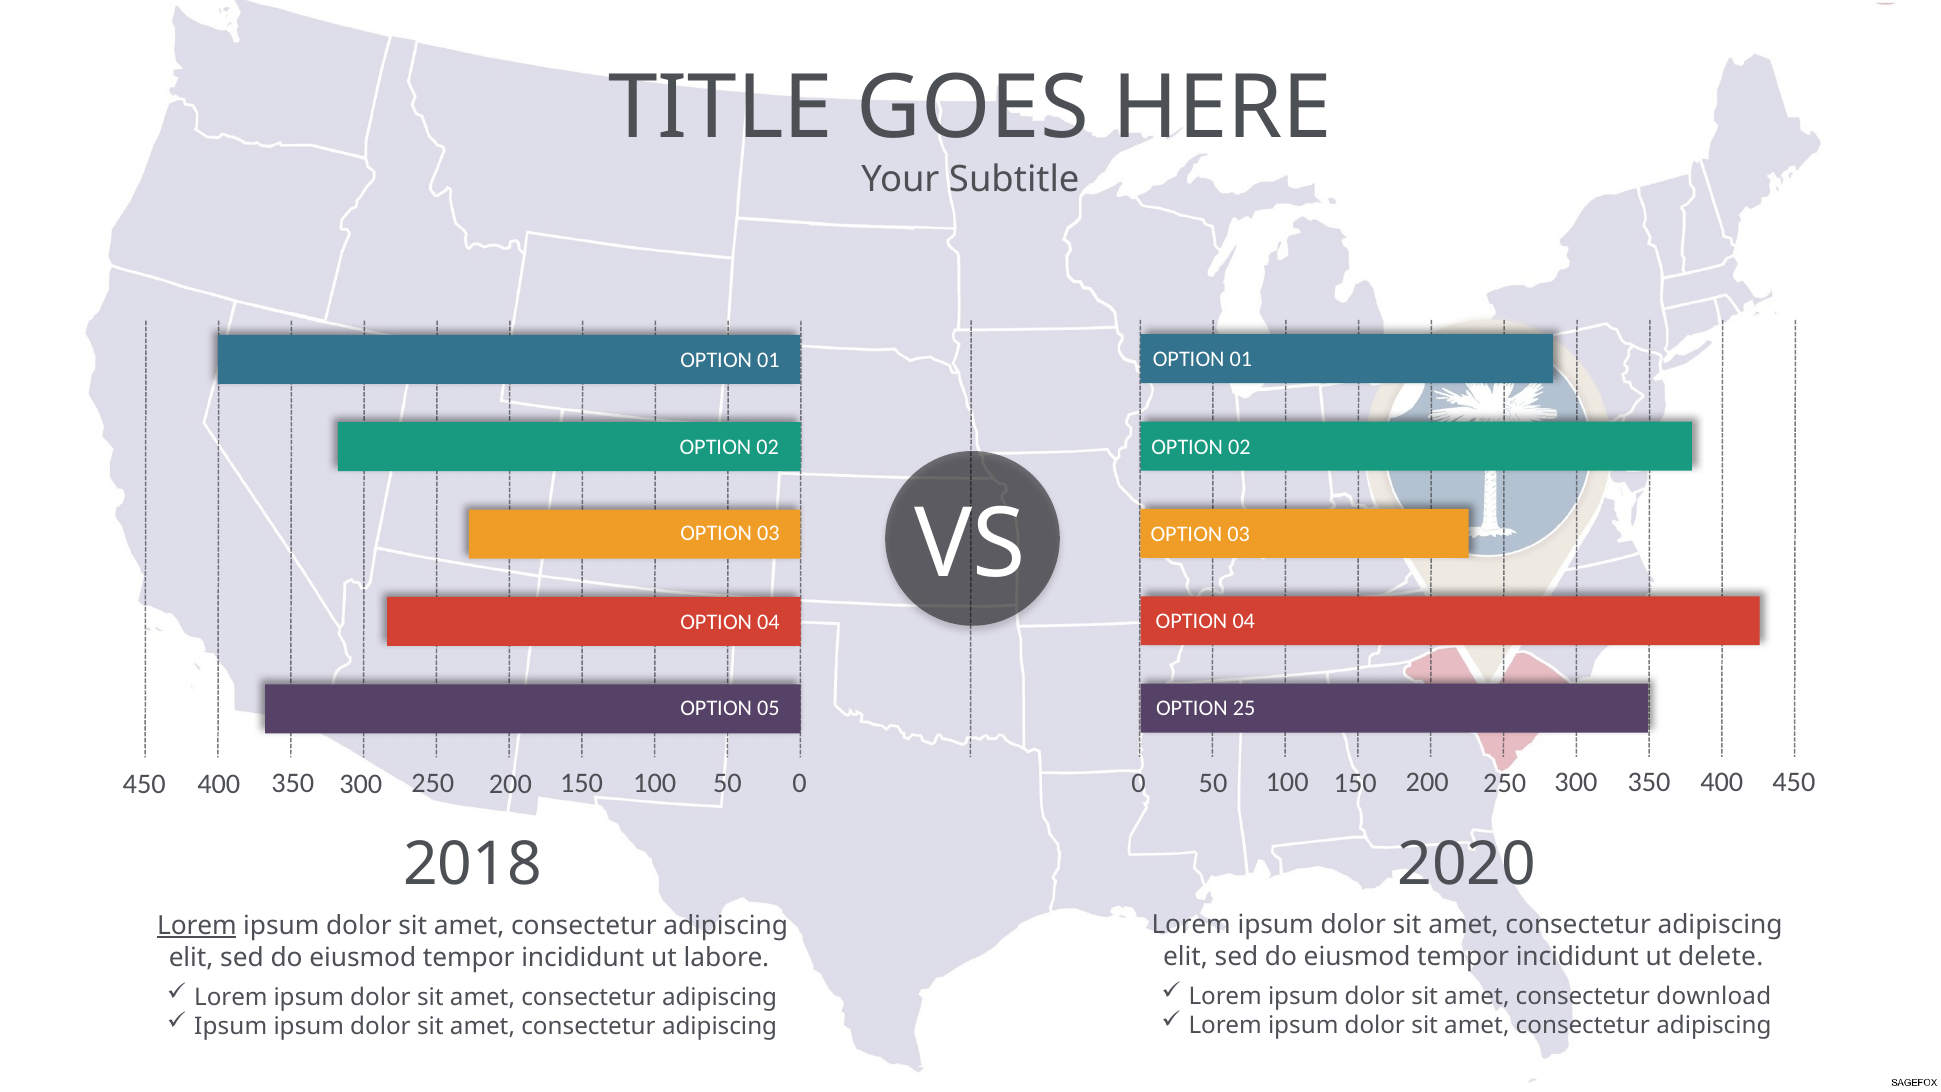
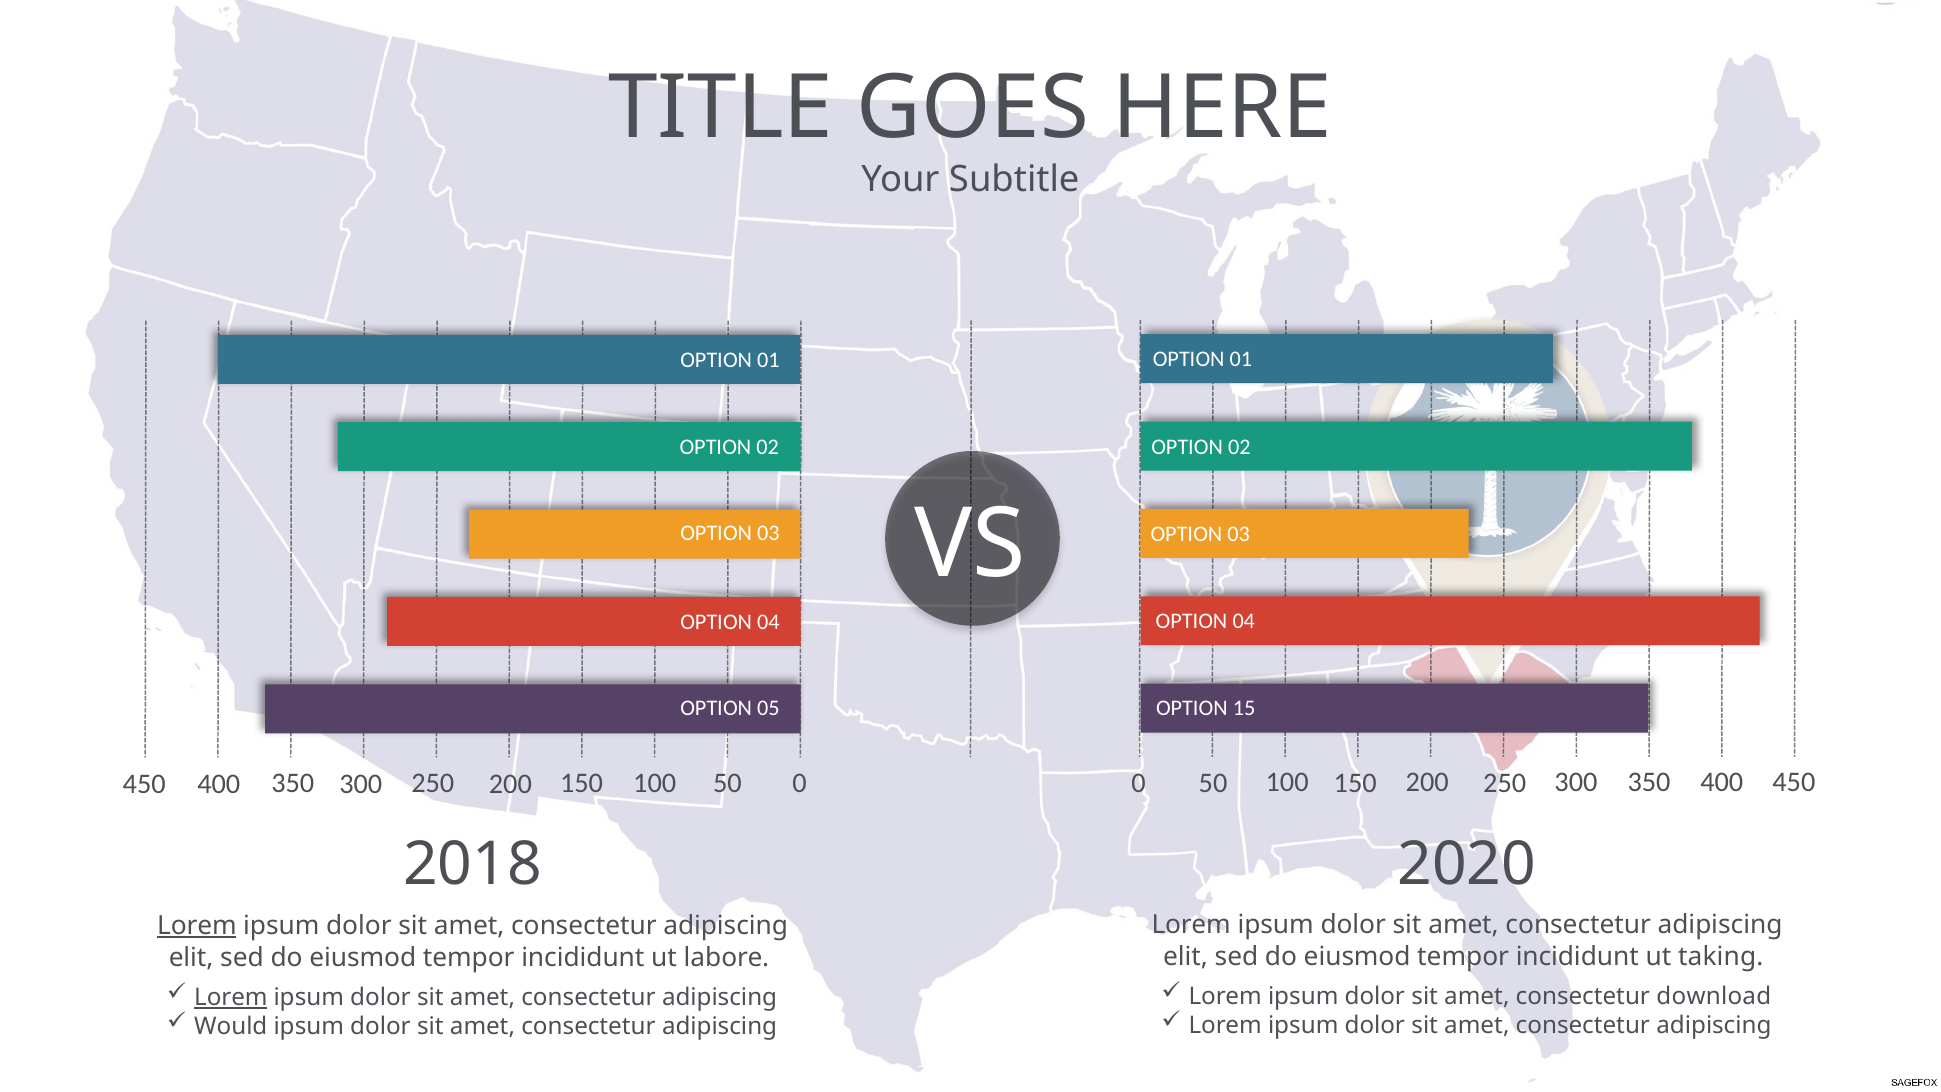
25: 25 -> 15 (1244, 708)
delete: delete -> taking (1721, 957)
Lorem underline: none -> present (231, 997)
Ipsum: Ipsum -> Would (231, 1026)
